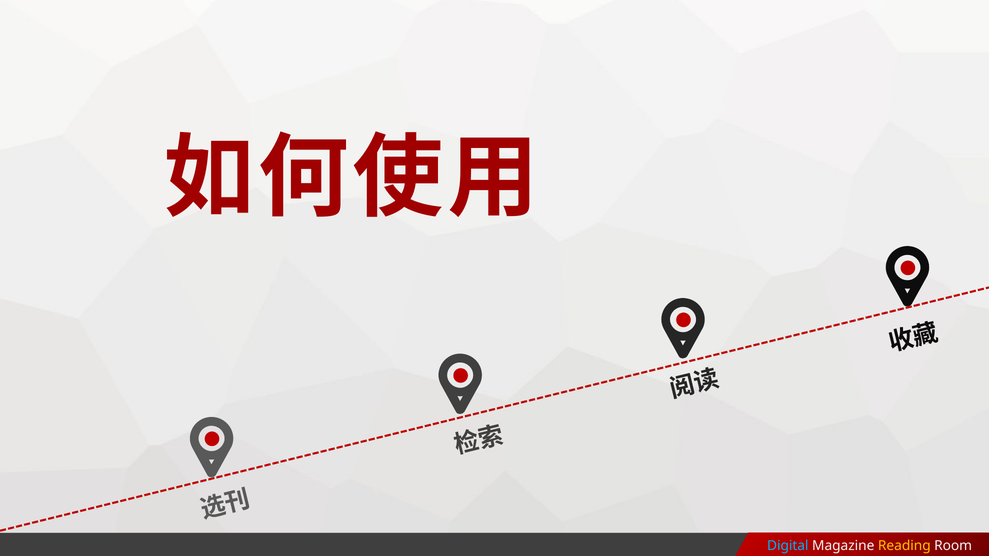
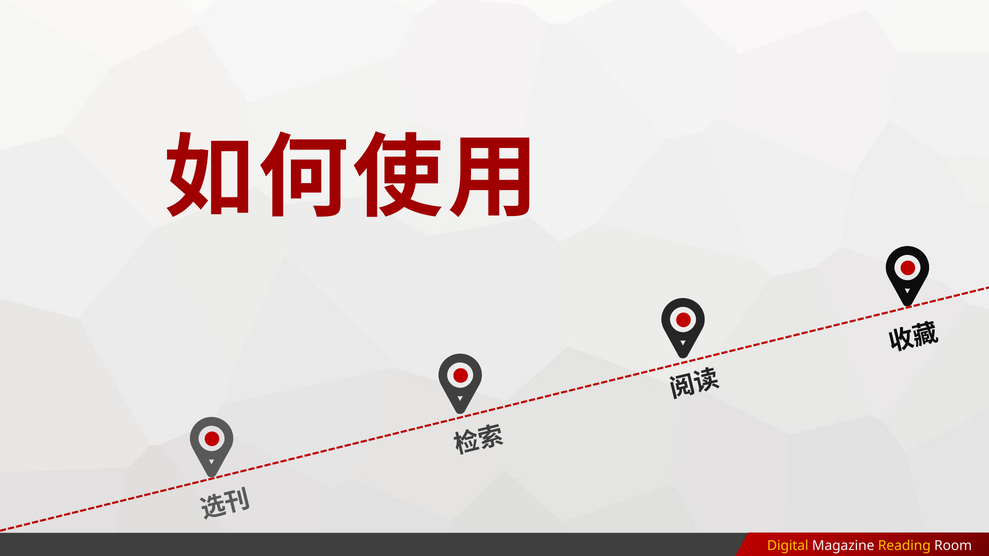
Digital colour: light blue -> yellow (788, 546)
